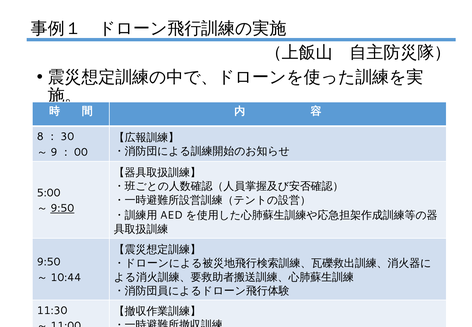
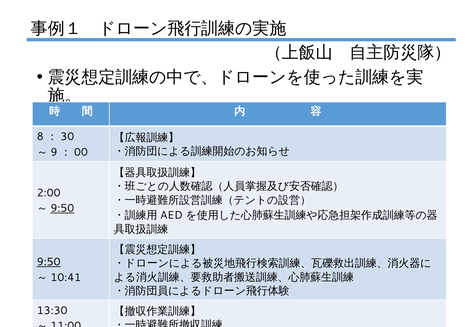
5:00: 5:00 -> 2:00 (49, 193)
9:50 underline: none -> present (49, 262)
10:44: 10:44 -> 10:41 (66, 277)
11:30: 11:30 -> 13:30 (52, 310)
